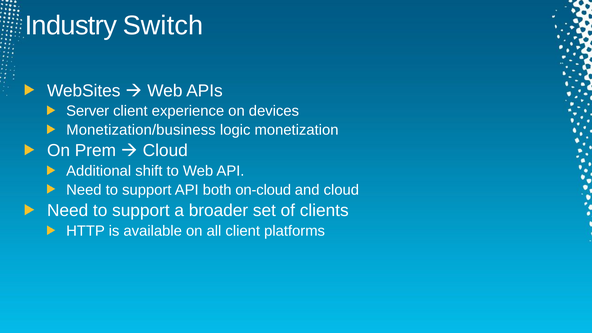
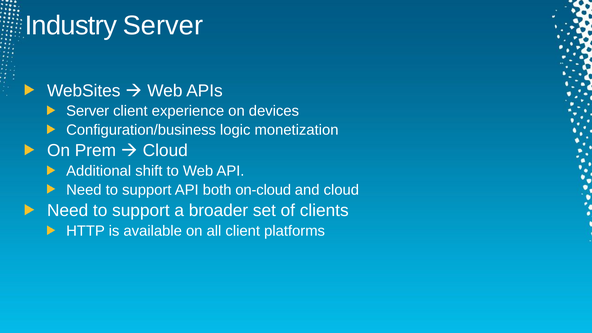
Industry Switch: Switch -> Server (163, 26)
Monetization/business: Monetization/business -> Configuration/business (141, 130)
